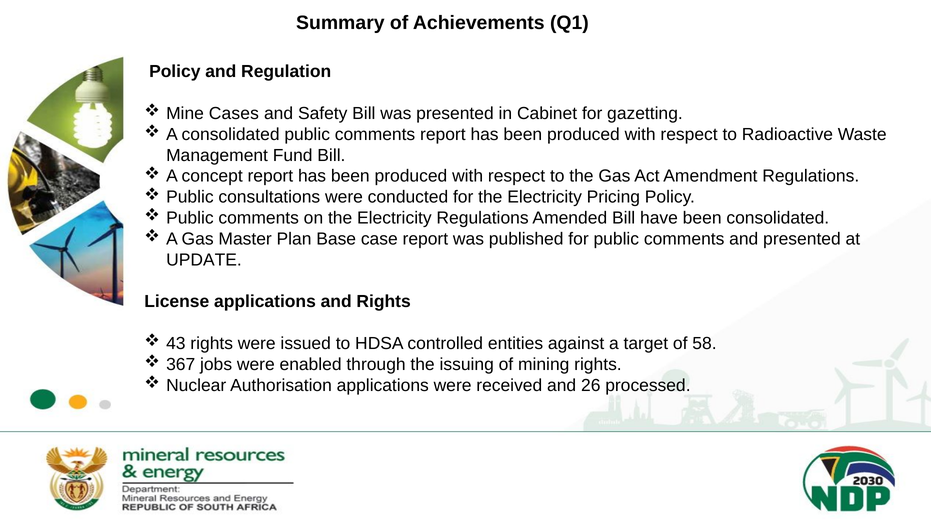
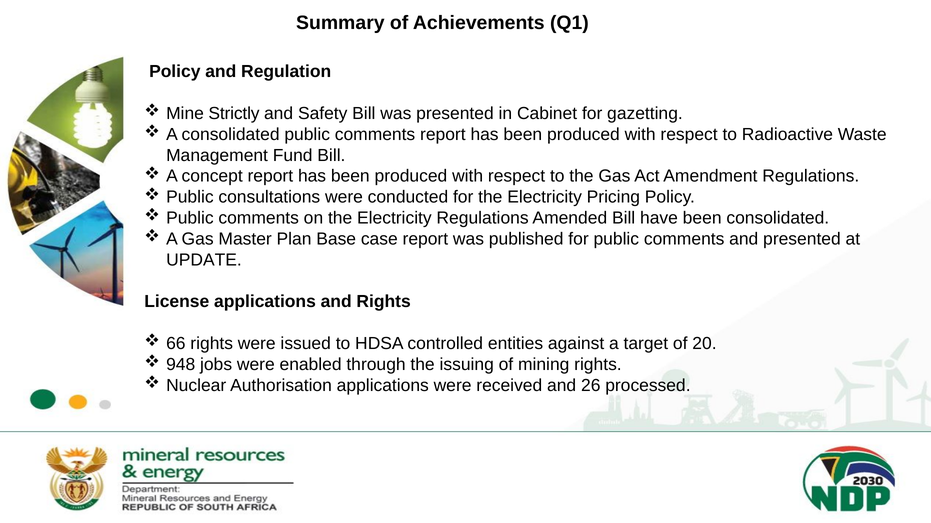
Cases: Cases -> Strictly (234, 114)
43: 43 -> 66 (176, 344)
58: 58 -> 20 (704, 344)
367: 367 -> 948 (181, 365)
